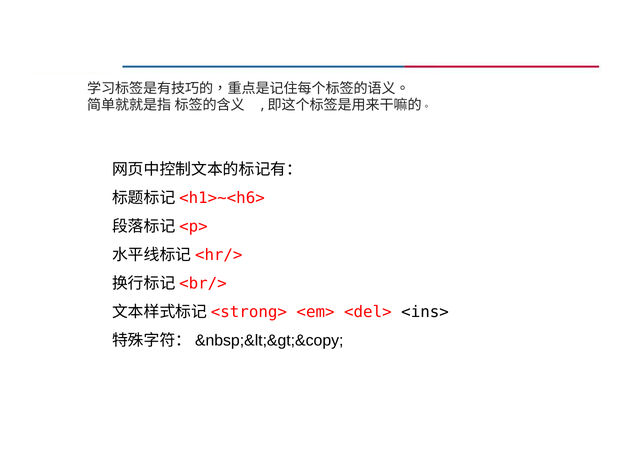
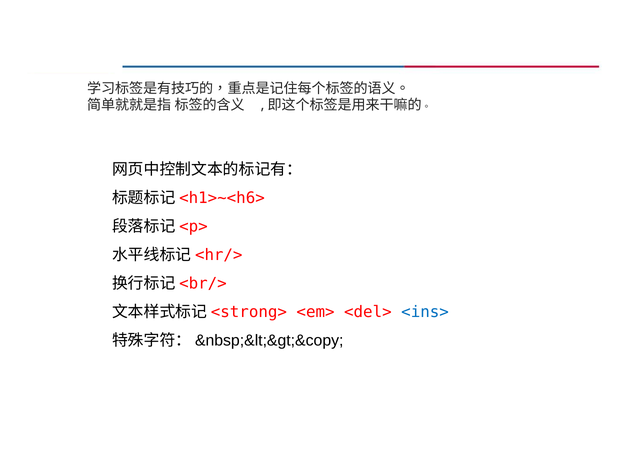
<ins> colour: black -> blue (425, 312)
